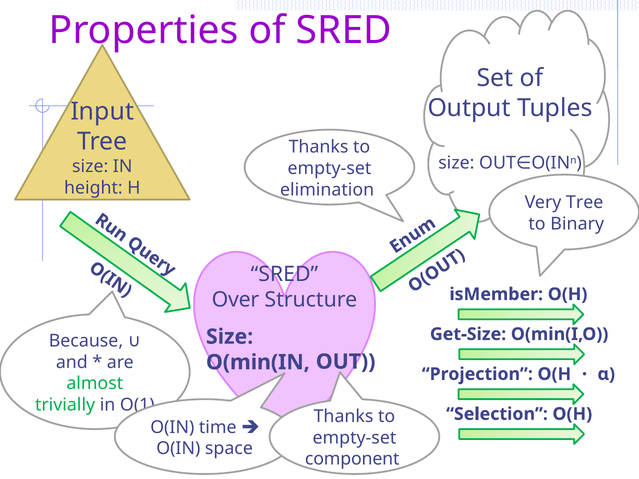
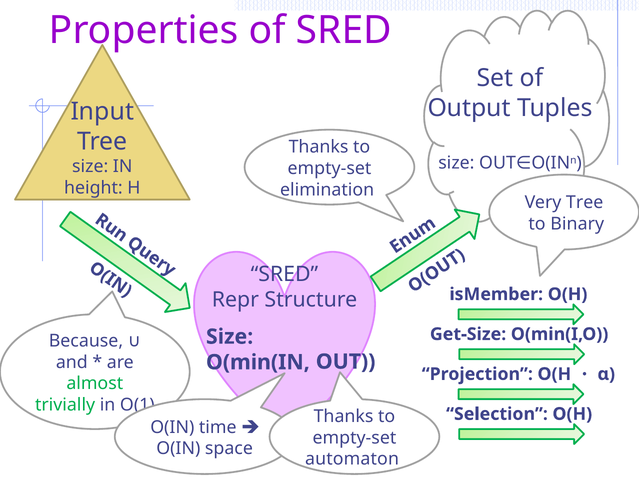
Over: Over -> Repr (235, 300)
component: component -> automaton (352, 459)
